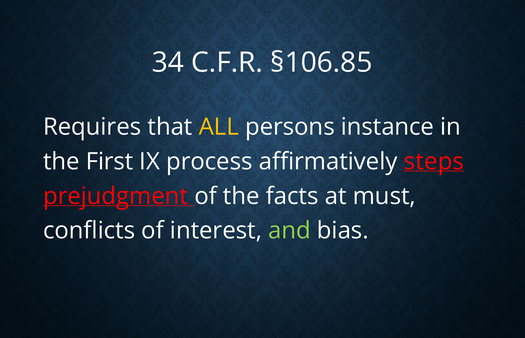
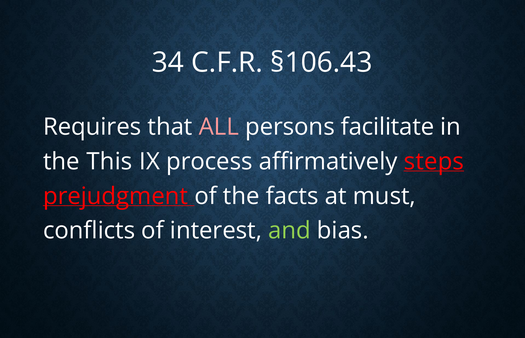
§106.85: §106.85 -> §106.43 (321, 62)
ALL colour: yellow -> pink (219, 127)
instance: instance -> facilitate (388, 127)
First: First -> This (109, 161)
